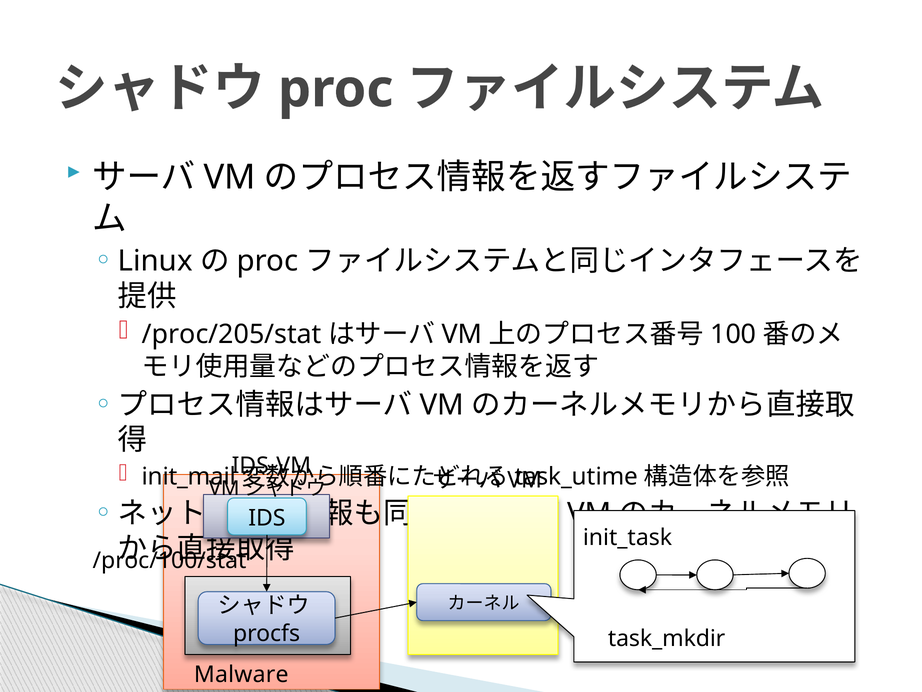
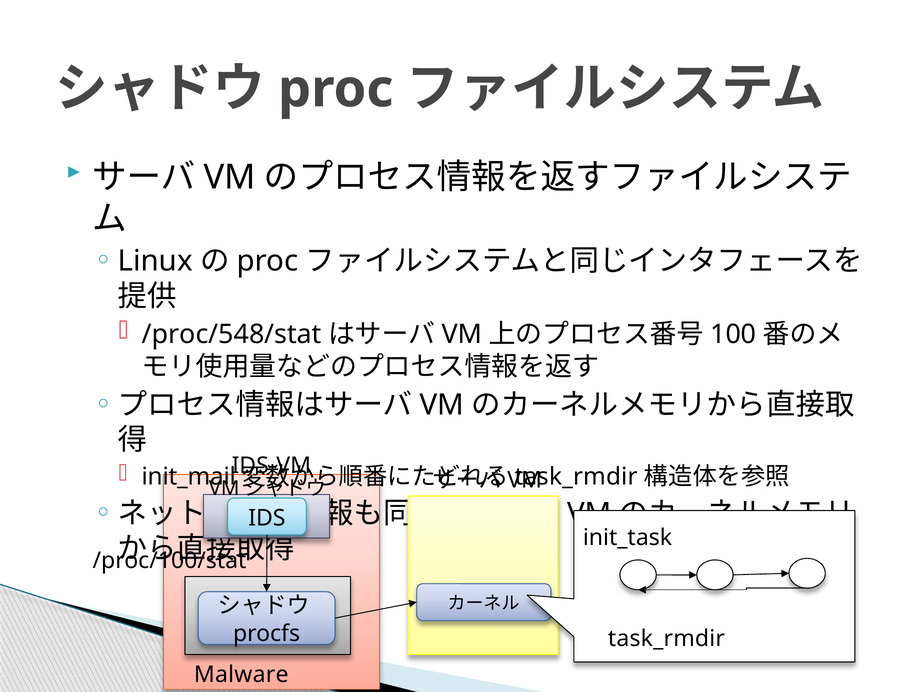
/proc/205/stat: /proc/205/stat -> /proc/548/stat (232, 334)
task_utime: task_utime -> task_rmdir (576, 476)
task_mkdir: task_mkdir -> task_rmdir (666, 638)
